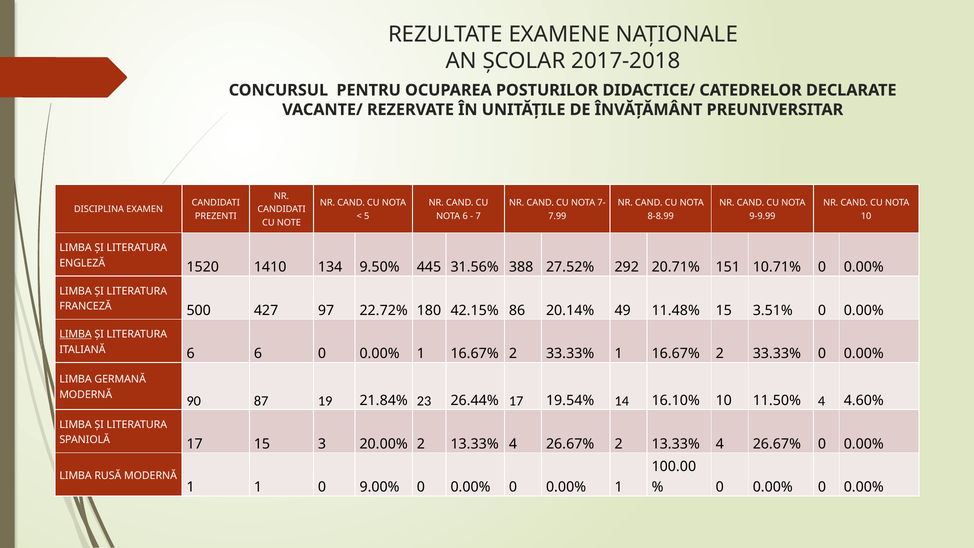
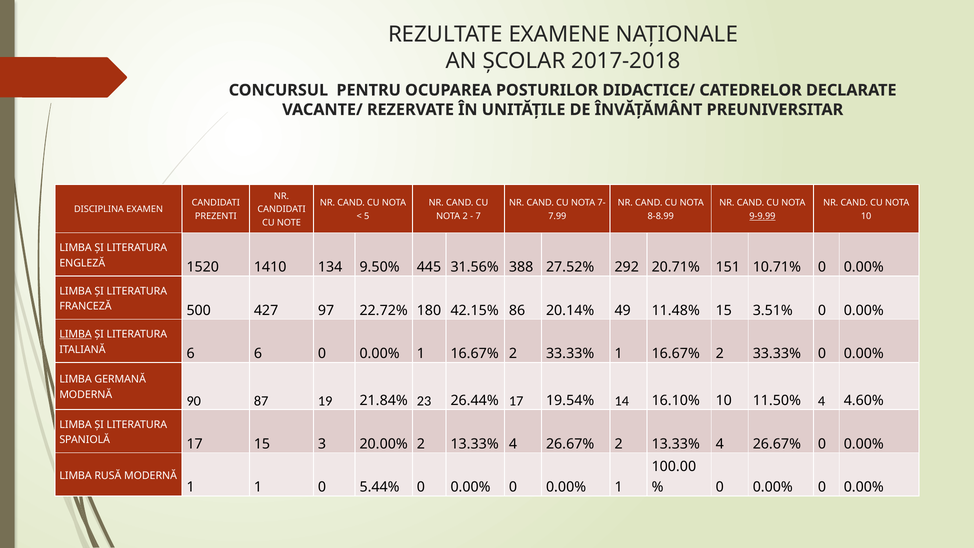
NOTA 6: 6 -> 2 (465, 216)
9-9.99 underline: none -> present (762, 216)
9.00%: 9.00% -> 5.44% (380, 487)
